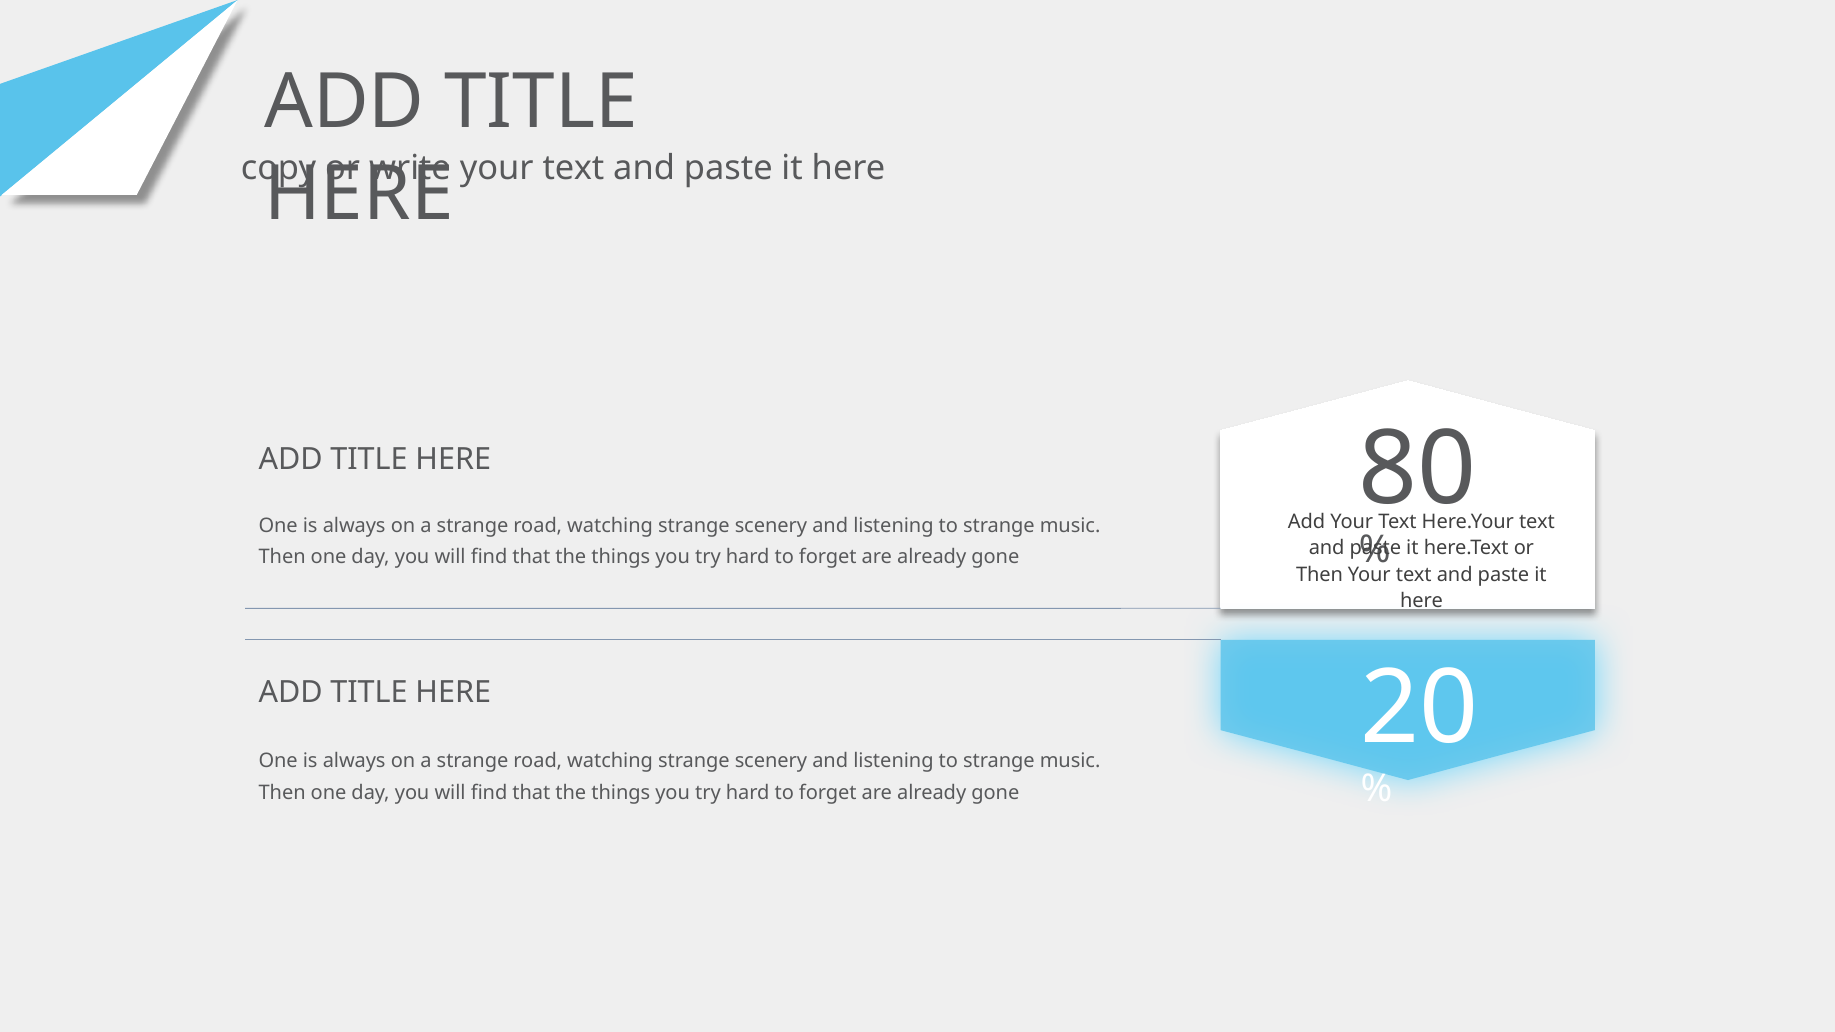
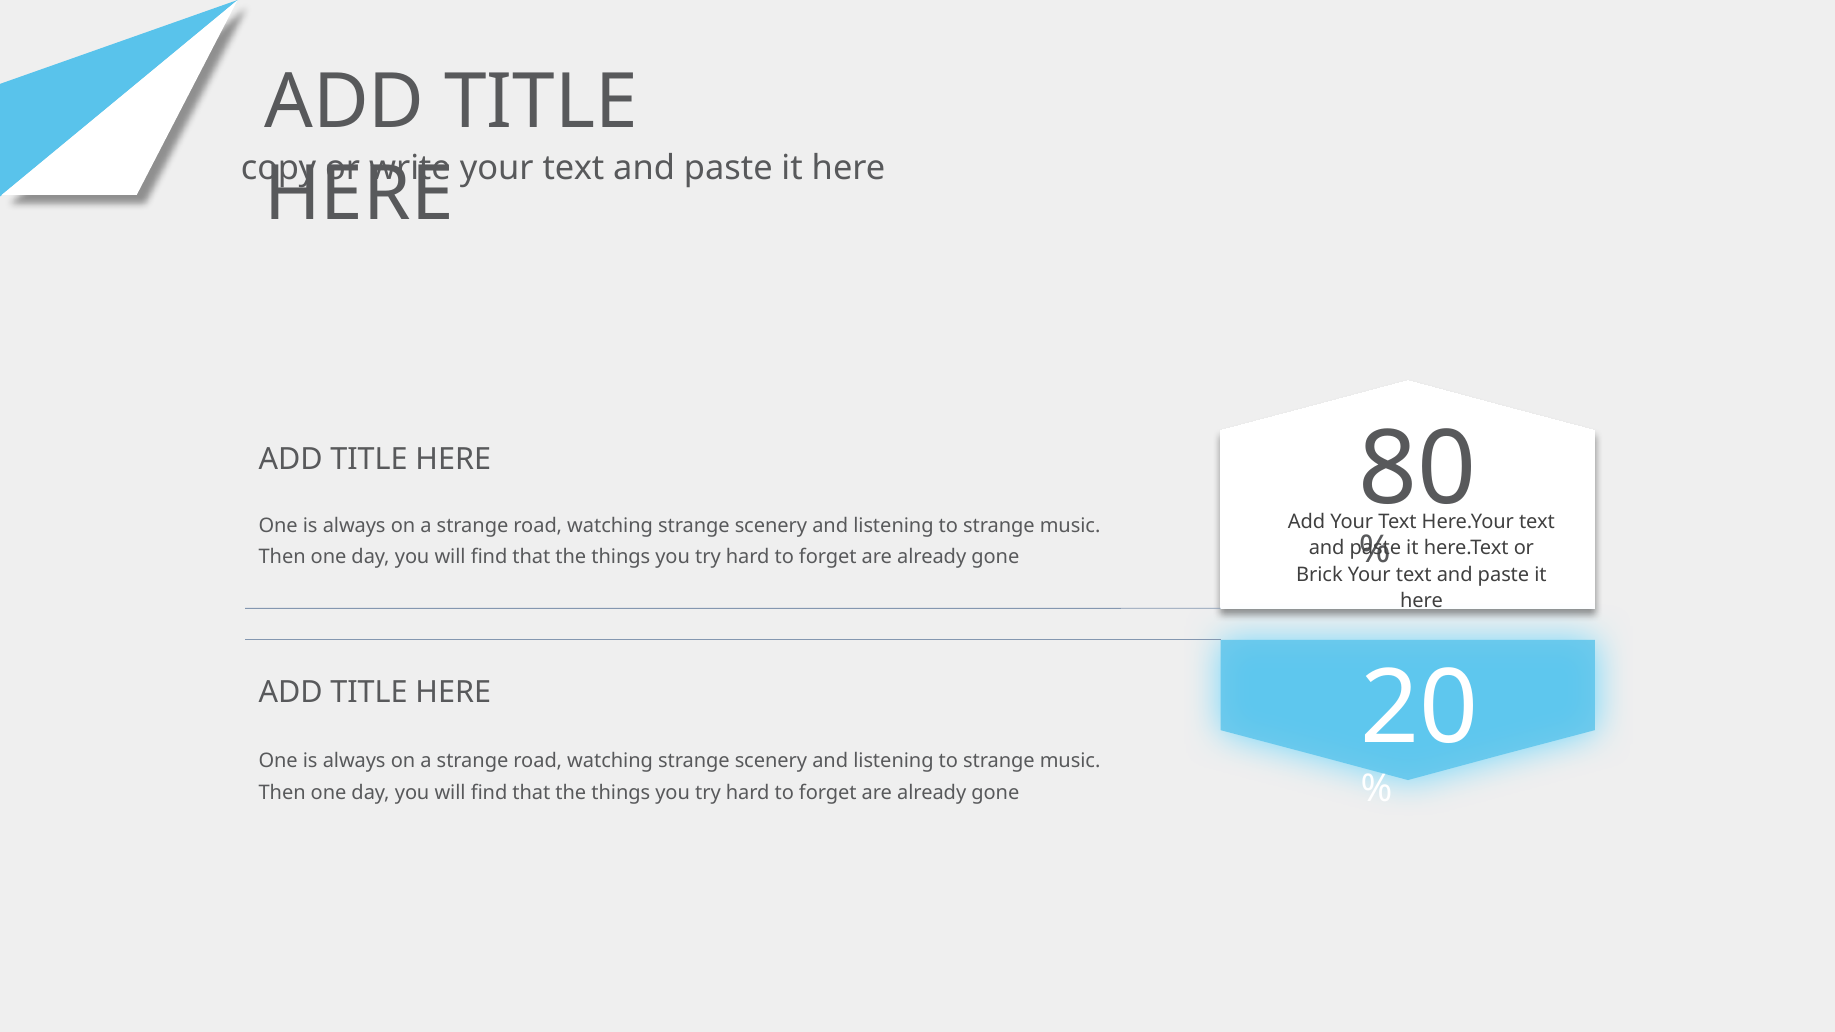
Then: Then -> Brick (1319, 575)
